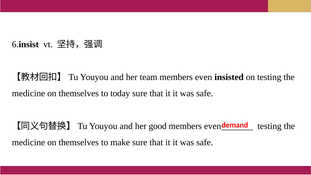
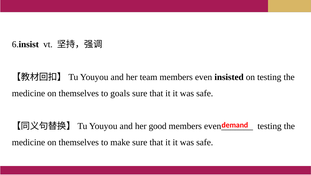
today: today -> goals (120, 93)
